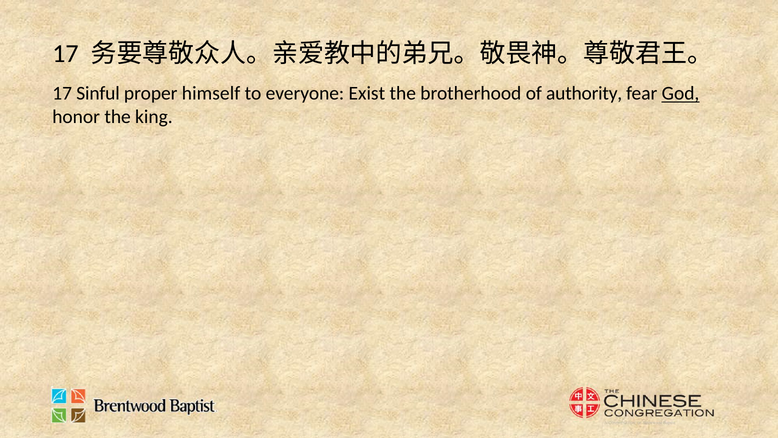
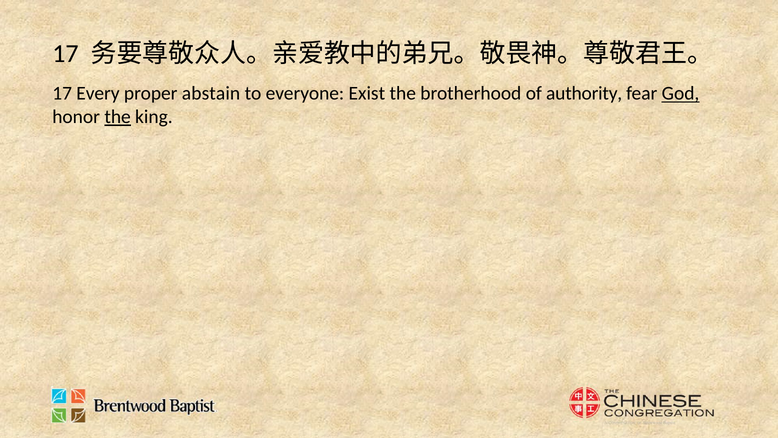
Sinful: Sinful -> Every (98, 93)
himself: himself -> abstain (211, 93)
the underline: none -> present (118, 117)
